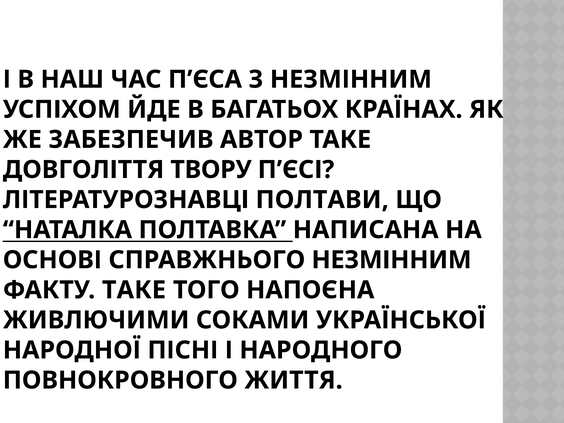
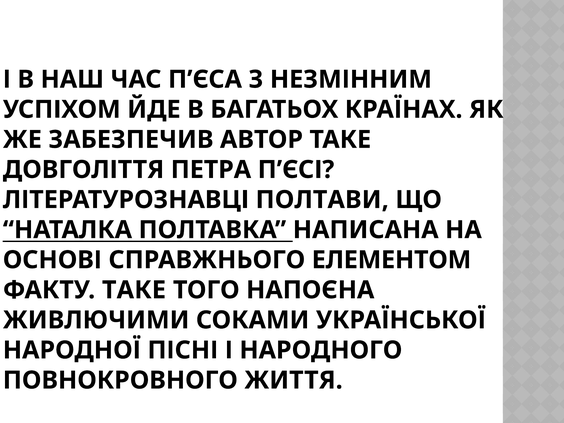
ТВОРУ: ТВОРУ -> ПЕТРА (211, 170)
СПРАВЖНЬОГО НЕЗМІННИМ: НЕЗМІННИМ -> ЕЛЕМЕНТОМ (391, 260)
